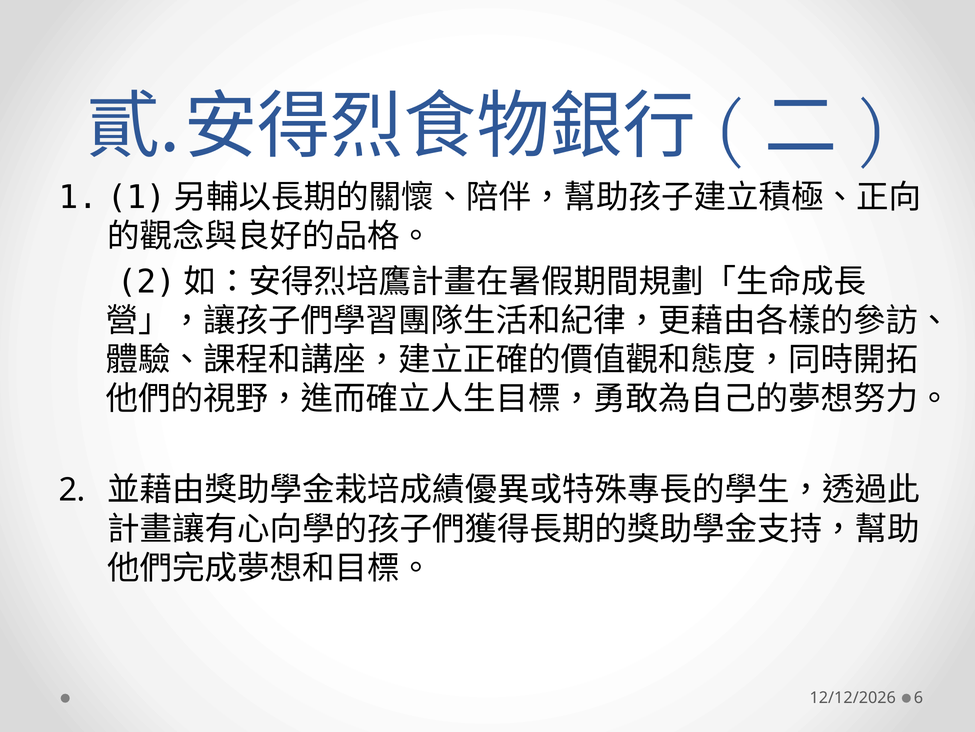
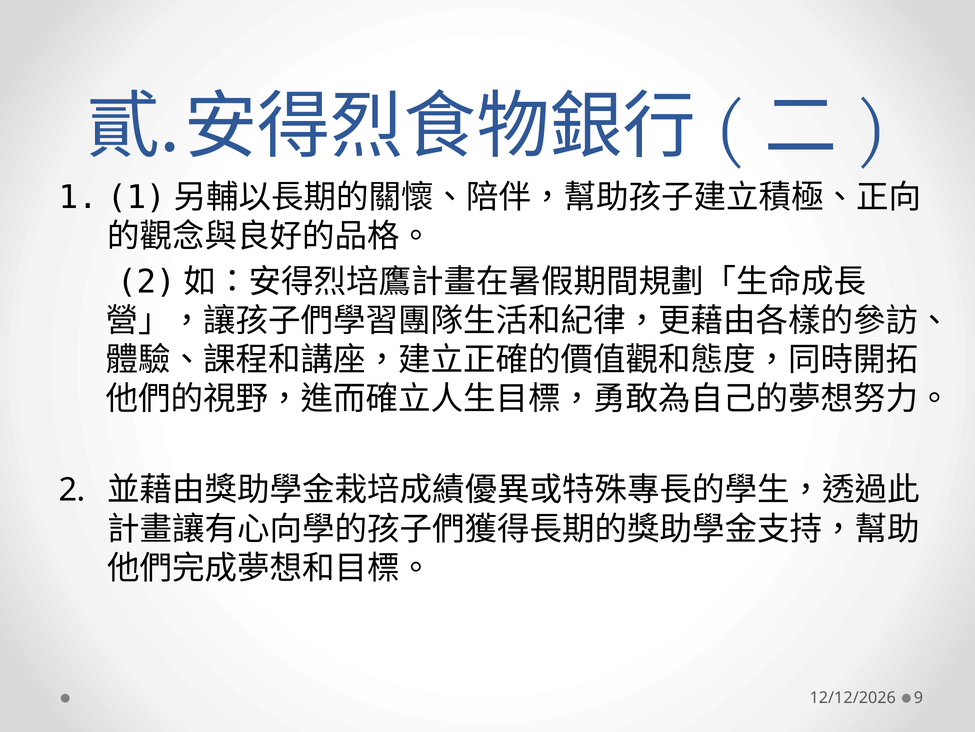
6: 6 -> 9 (918, 697)
